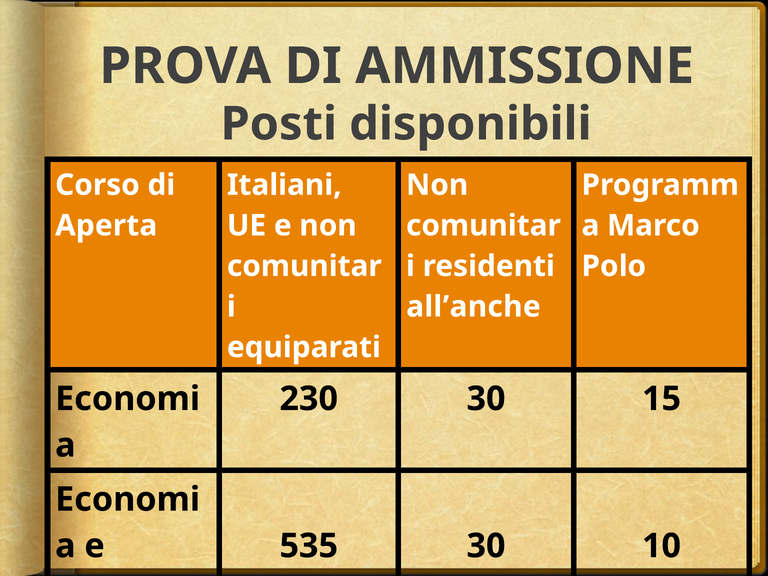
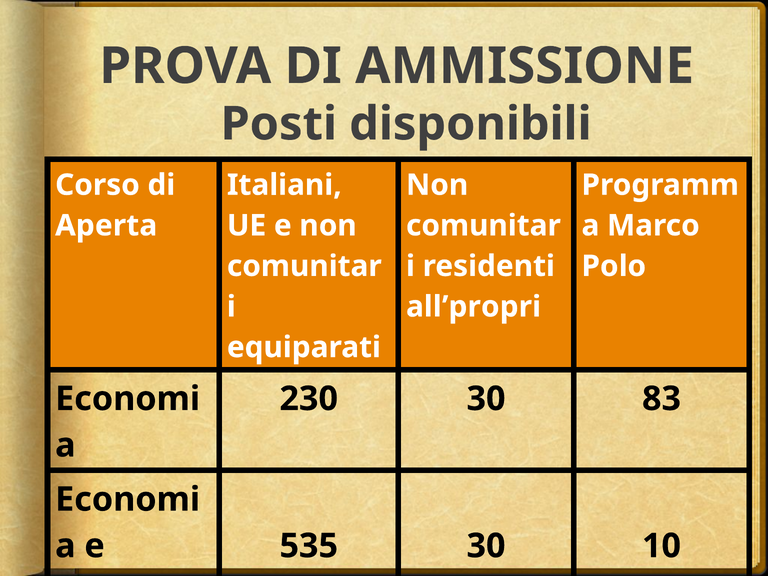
all’anche: all’anche -> all’propri (474, 307)
15: 15 -> 83 (662, 399)
